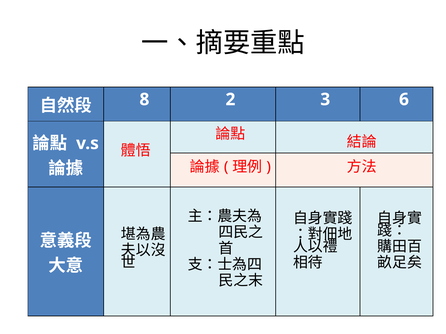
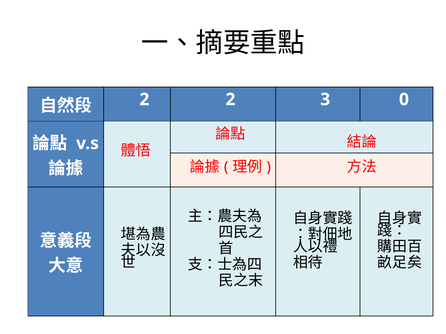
8: 8 -> 2 (144, 100)
6: 6 -> 0 (404, 100)
